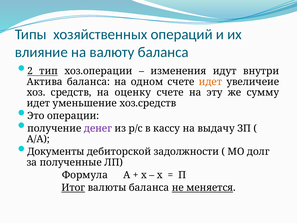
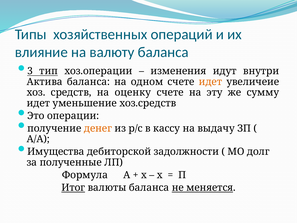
2: 2 -> 3 (30, 71)
денег colour: purple -> orange (98, 128)
Документы: Документы -> Имущества (56, 152)
